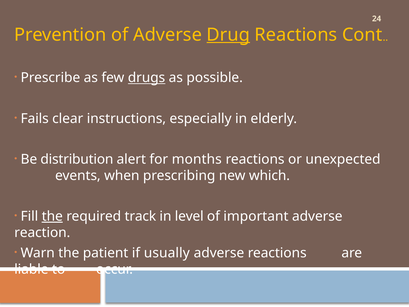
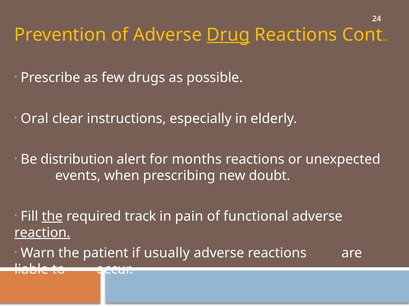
drugs underline: present -> none (147, 78)
Fails: Fails -> Oral (35, 118)
which: which -> doubt (269, 175)
level: level -> pain (189, 216)
important: important -> functional (256, 216)
reaction underline: none -> present (42, 232)
